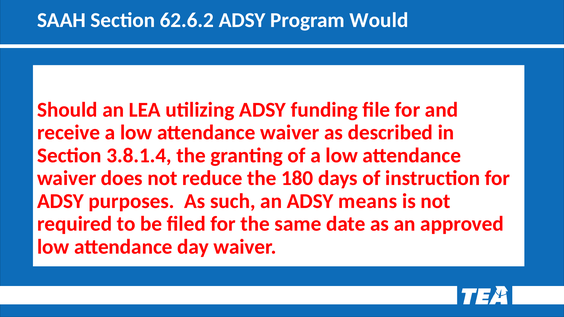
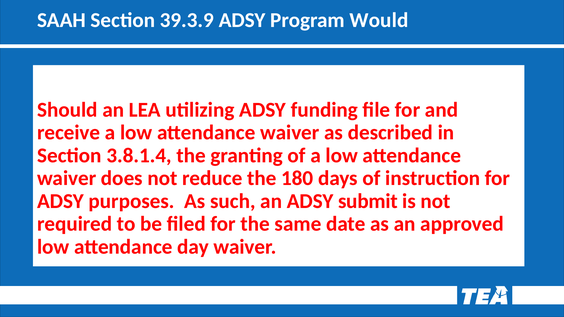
62.6.2: 62.6.2 -> 39.3.9 (187, 20)
means: means -> submit (368, 201)
